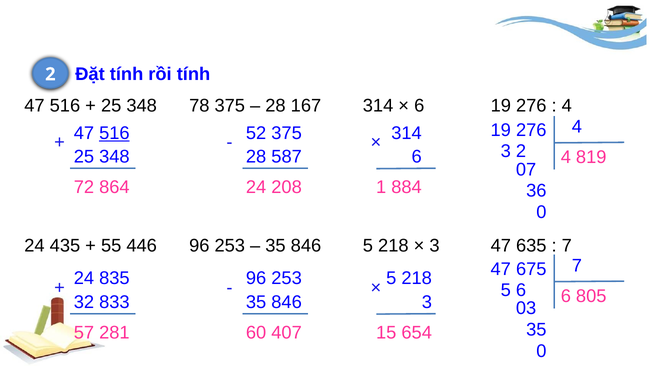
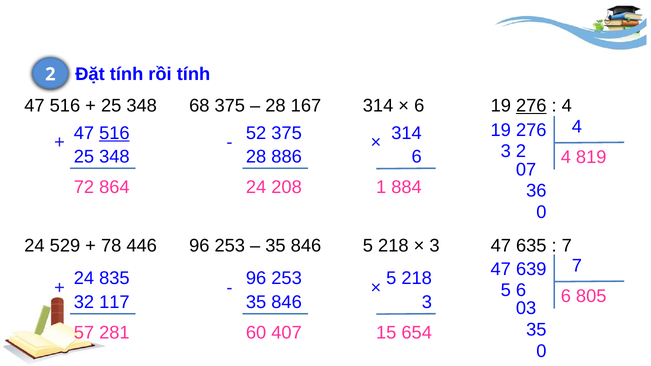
78: 78 -> 68 (199, 105)
276 underline: none -> present (531, 105)
587: 587 -> 886 (287, 157)
435: 435 -> 529 (65, 245)
55: 55 -> 78 (111, 245)
675: 675 -> 639 (531, 269)
833: 833 -> 117 (114, 302)
